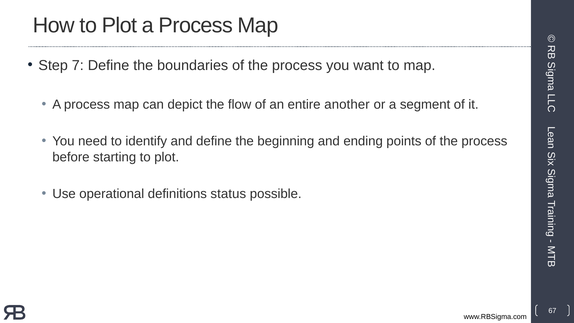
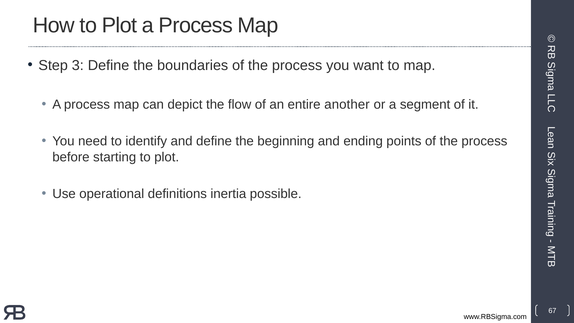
7: 7 -> 3 (78, 65)
status: status -> inertia (228, 194)
